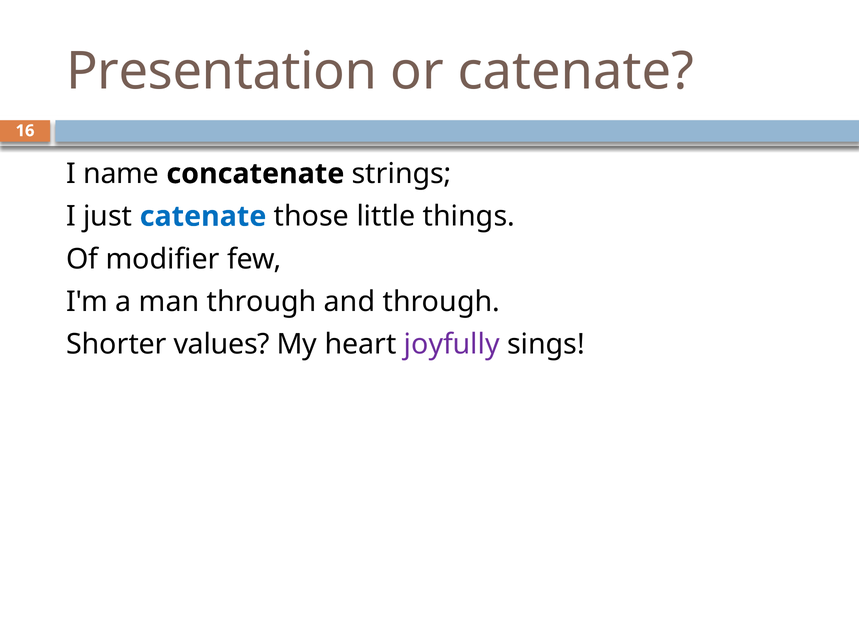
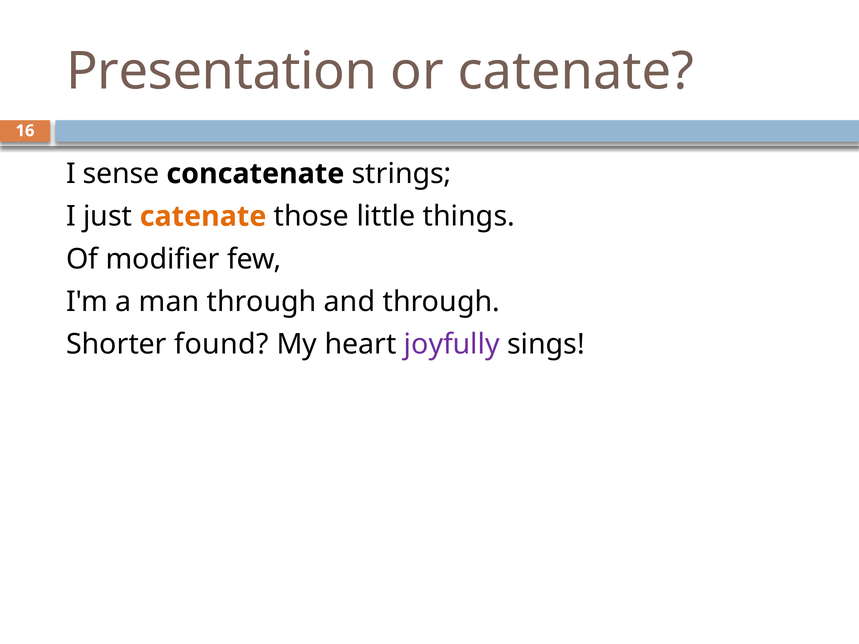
name: name -> sense (121, 174)
catenate colour: blue -> orange (203, 216)
values: values -> found (221, 345)
